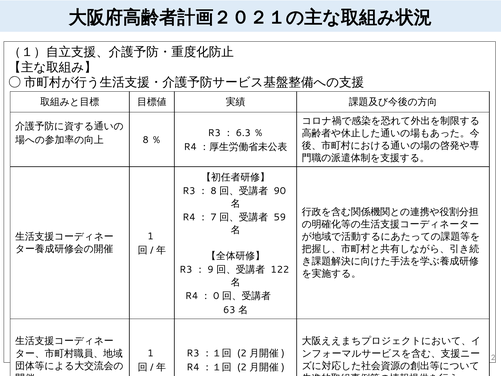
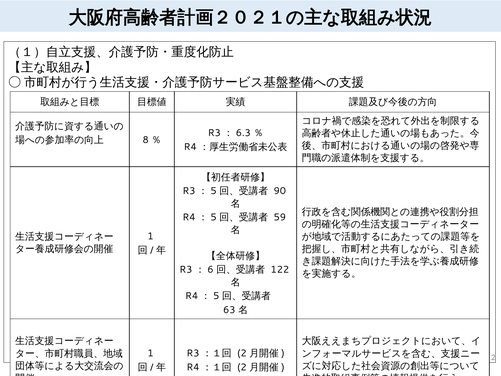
8: 8 -> 5 (214, 191)
7: 7 -> 5 (214, 217)
9: 9 -> 6 (210, 270)
0: 0 -> 5 (216, 296)
